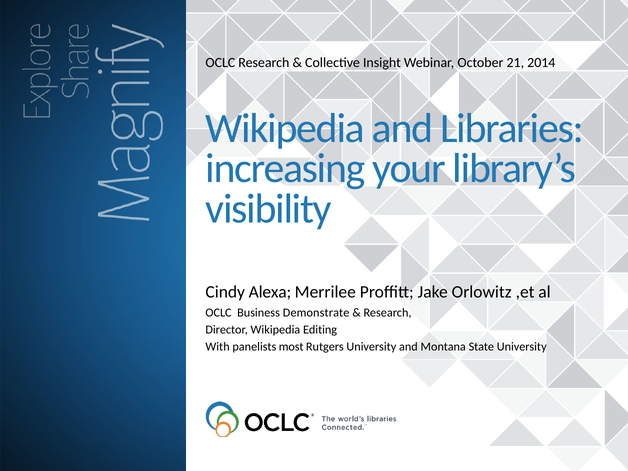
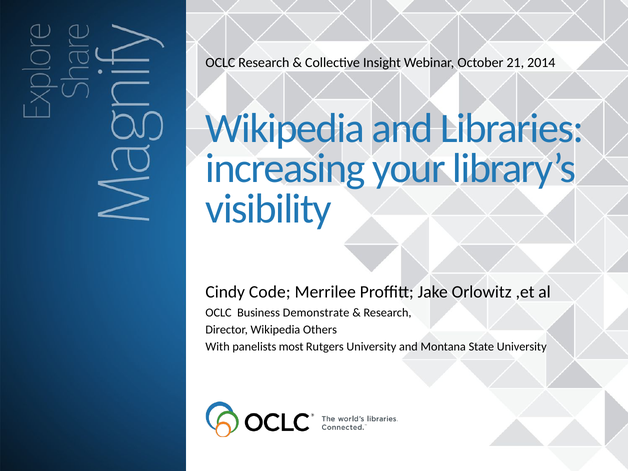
Alexa: Alexa -> Code (270, 292)
Editing: Editing -> Others (320, 330)
